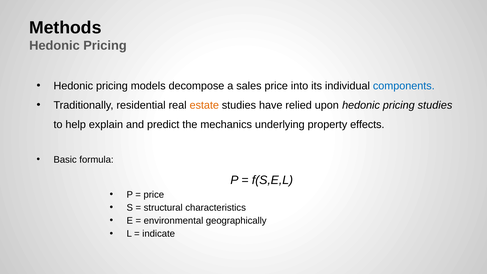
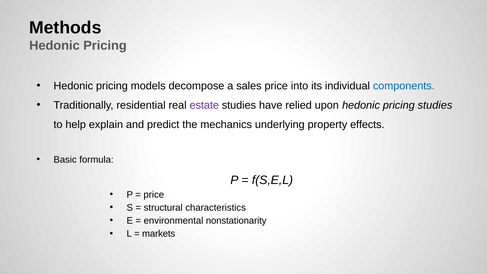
estate colour: orange -> purple (204, 105)
geographically: geographically -> nonstationarity (236, 221)
indicate: indicate -> markets (159, 234)
